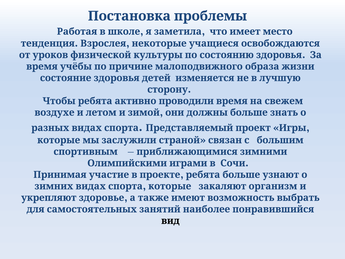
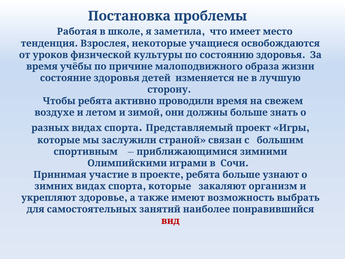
вид colour: black -> red (170, 221)
